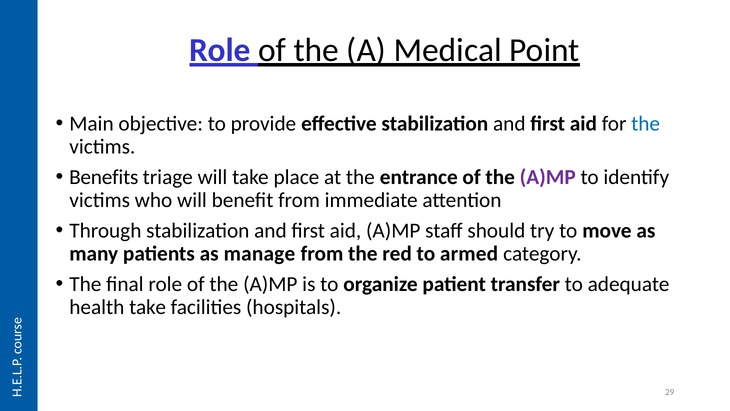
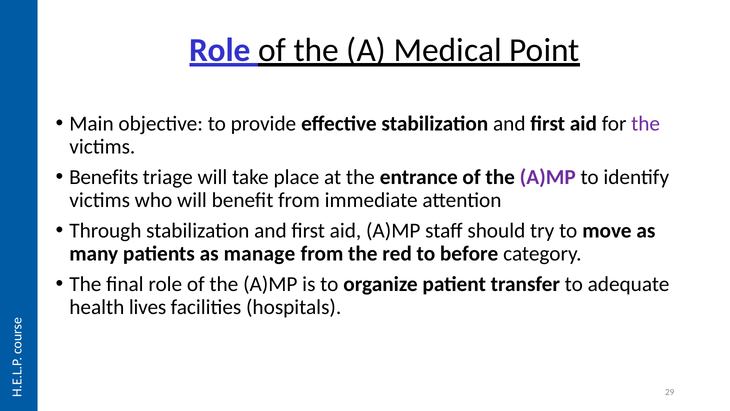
the colour: blue -> purple (646, 123)
armed: armed -> before (469, 253)
health take: take -> lives (148, 307)
